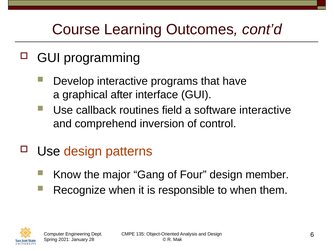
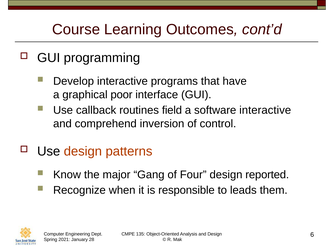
after: after -> poor (122, 94)
member: member -> reported (267, 174)
to when: when -> leads (243, 190)
